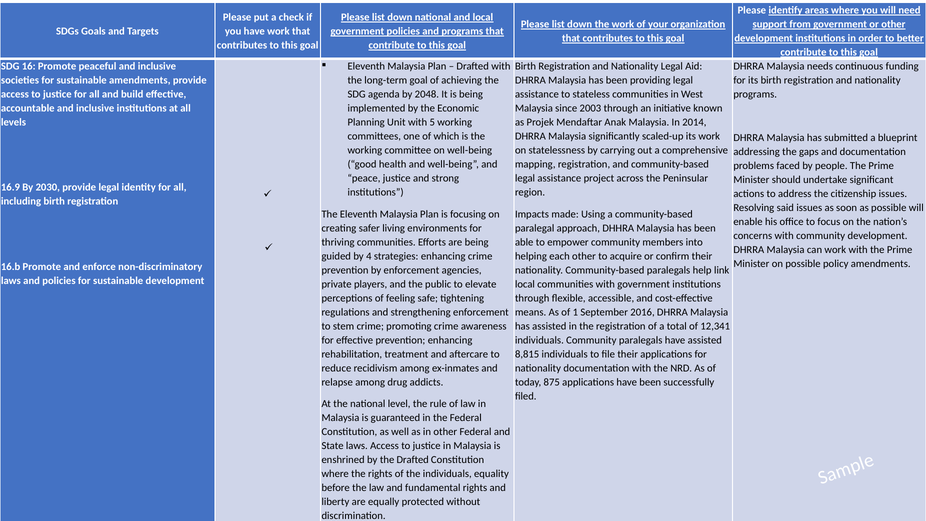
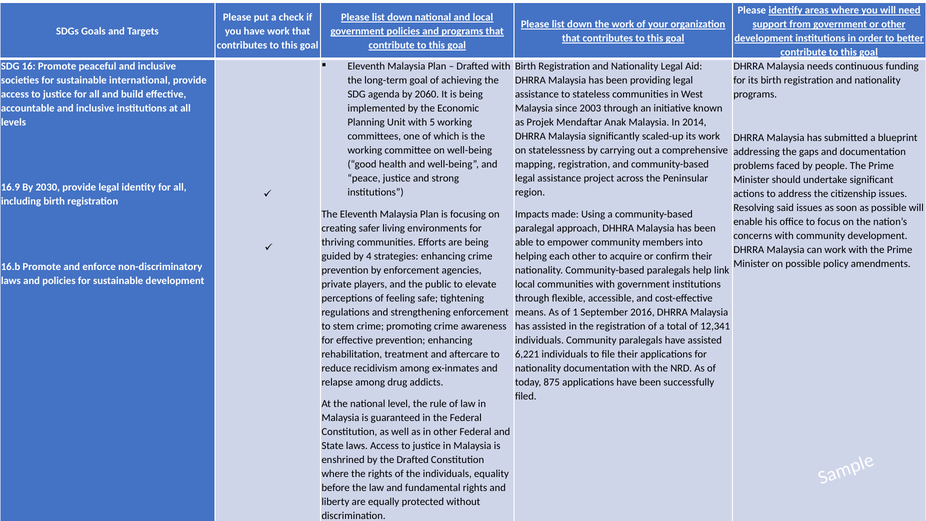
sustainable amendments: amendments -> international (140, 80)
2048: 2048 -> 2060 (427, 94)
8,815: 8,815 -> 6,221 (527, 354)
